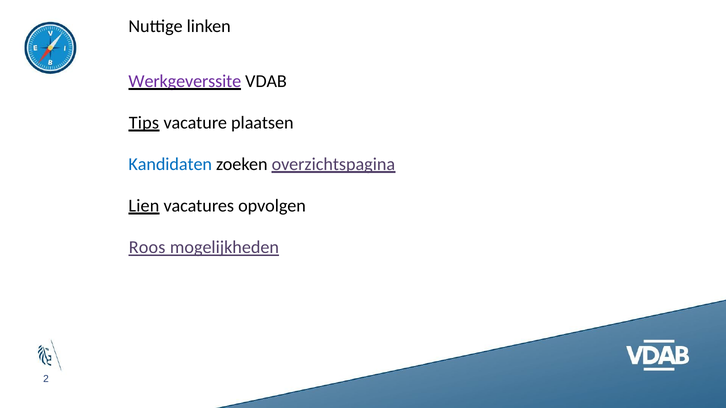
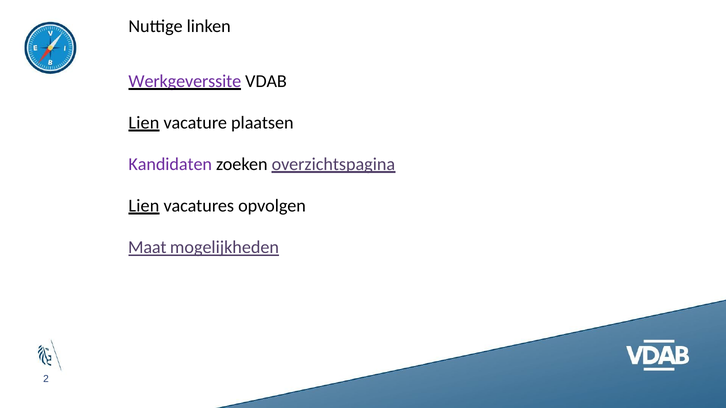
Tips: Tips -> Lien (144, 123)
Kandidaten colour: blue -> purple (170, 164)
Roos: Roos -> Maat (147, 248)
